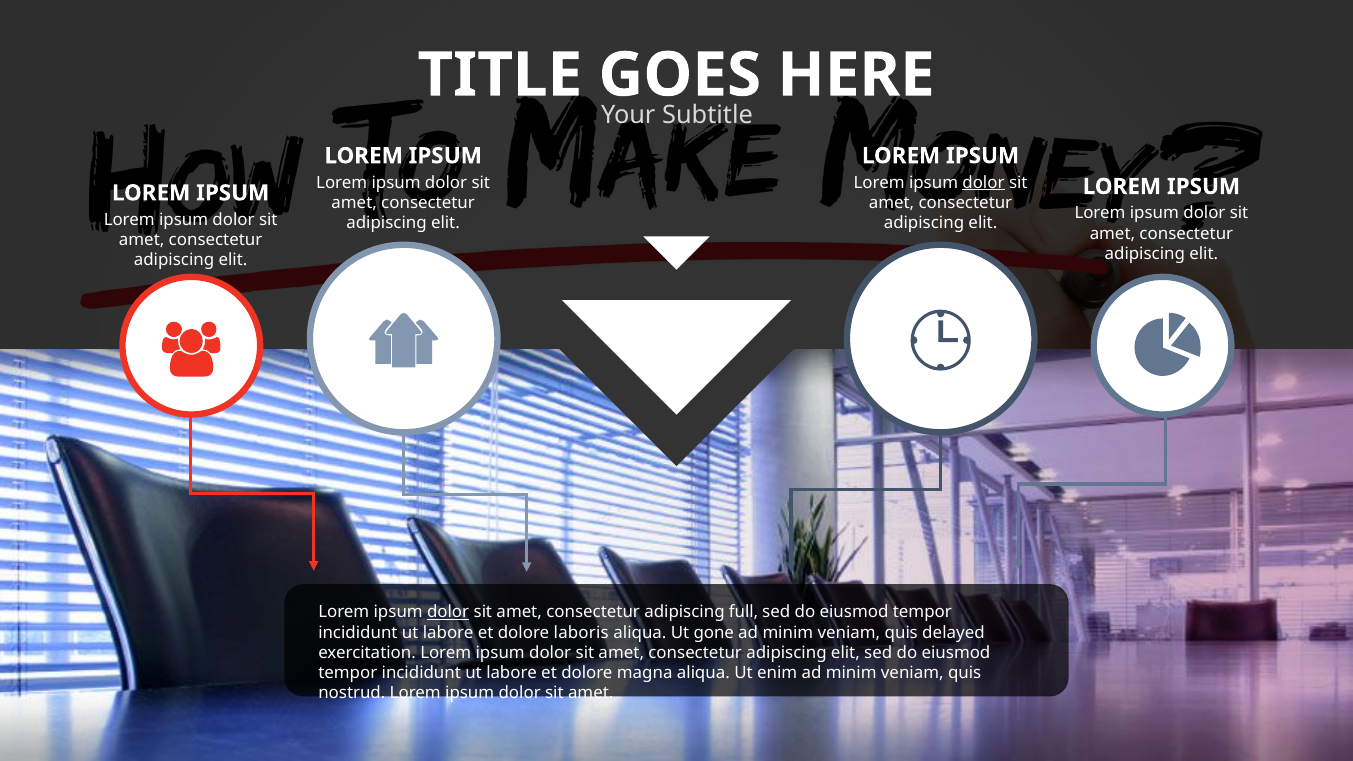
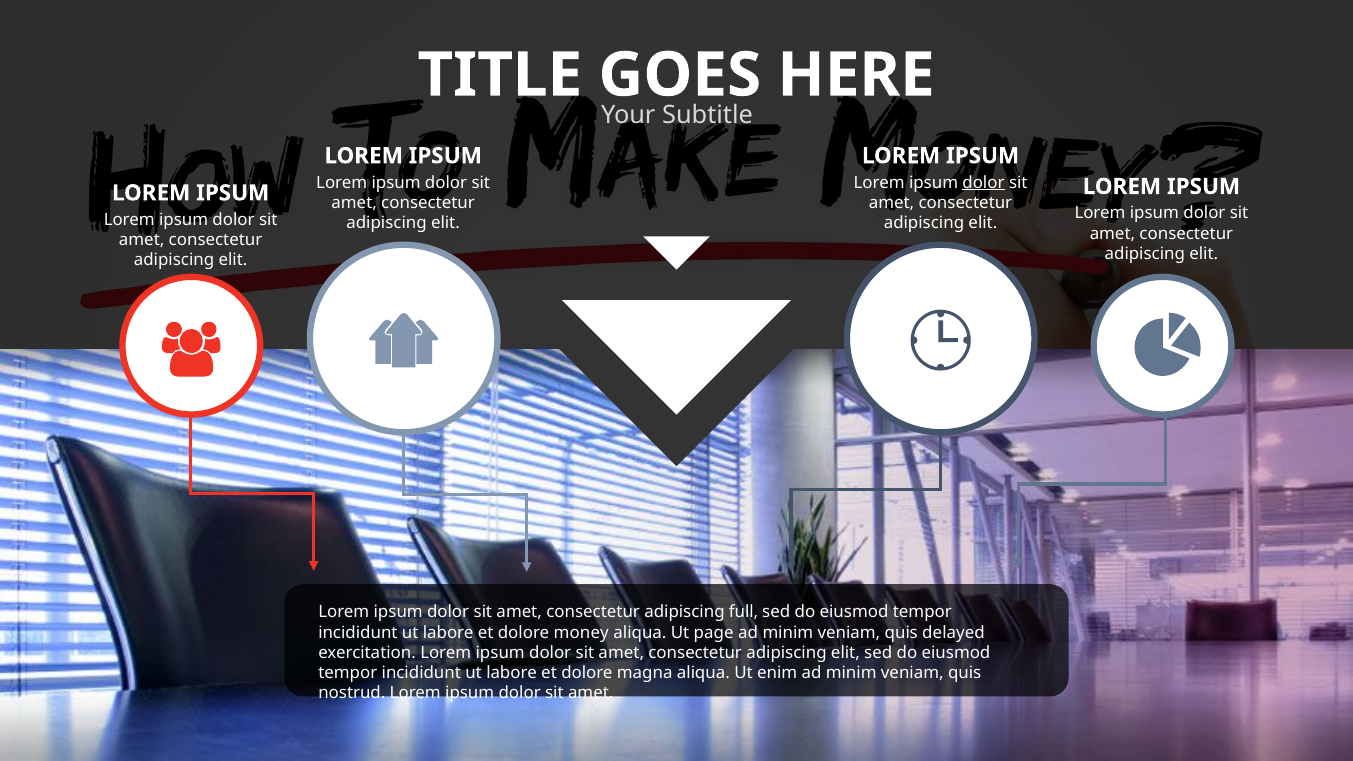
dolor underline: present -> none (448, 612)
laboris: laboris -> money (581, 633)
gone: gone -> page (714, 633)
